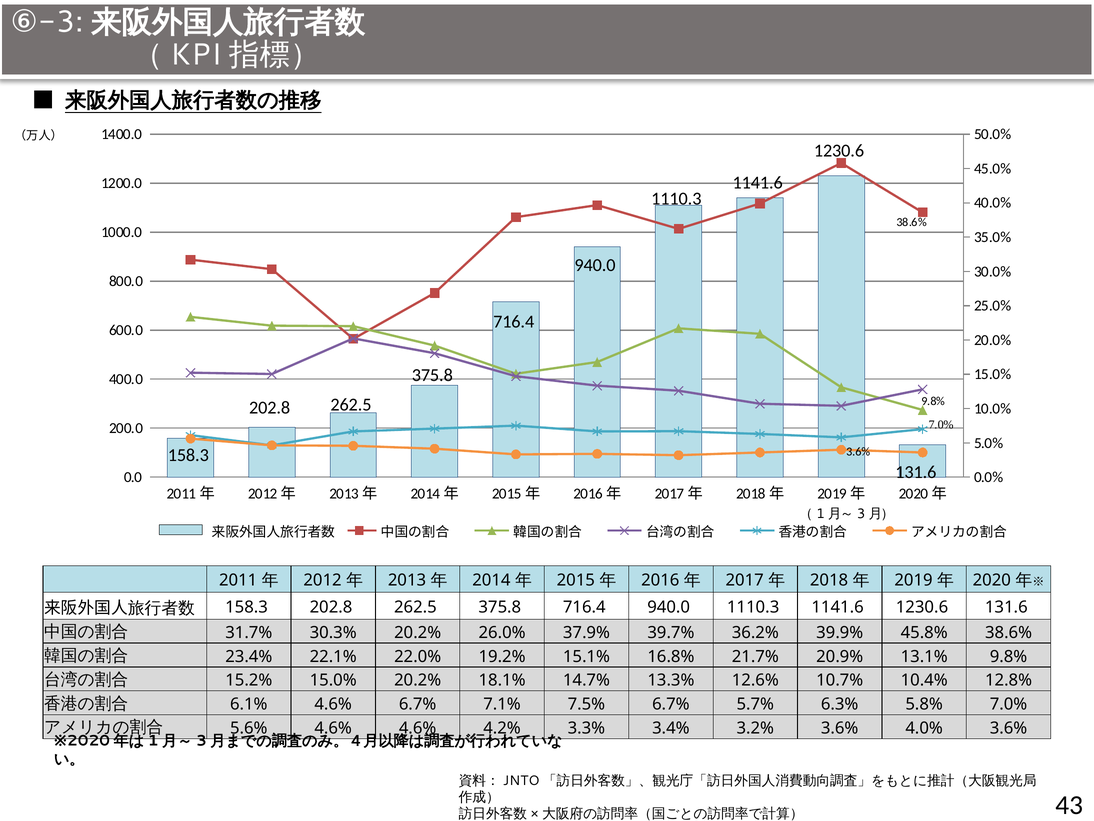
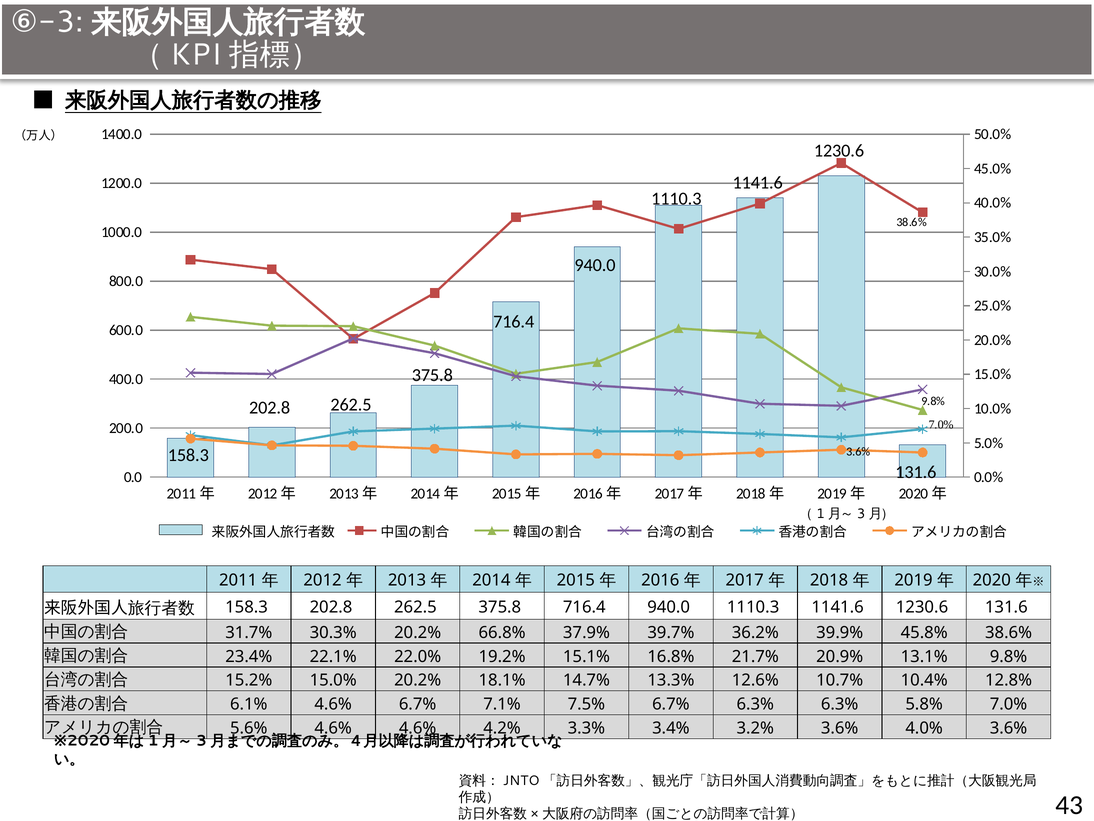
26.0%: 26.0% -> 66.8% (502, 632)
6.7% 5.7%: 5.7% -> 6.3% (755, 704)
